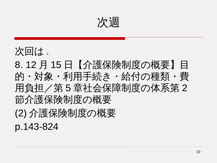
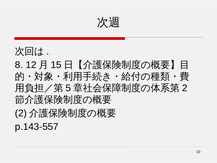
p.143-824: p.143-824 -> p.143-557 (37, 127)
